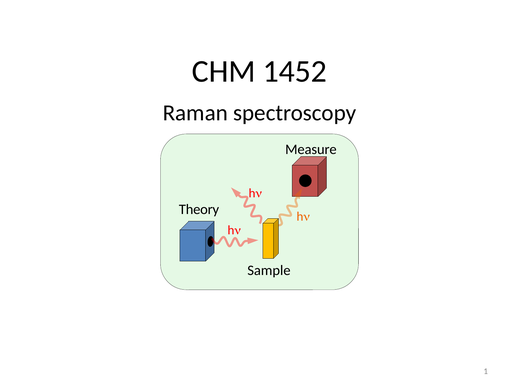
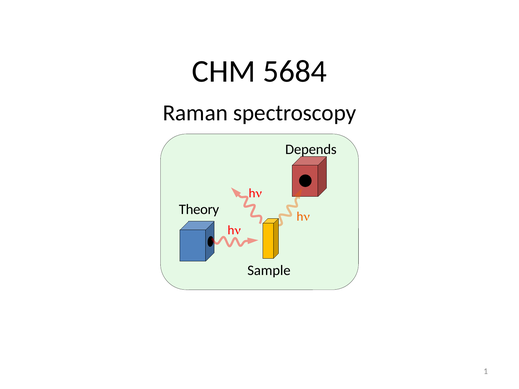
1452: 1452 -> 5684 (295, 72)
Measure: Measure -> Depends (311, 149)
